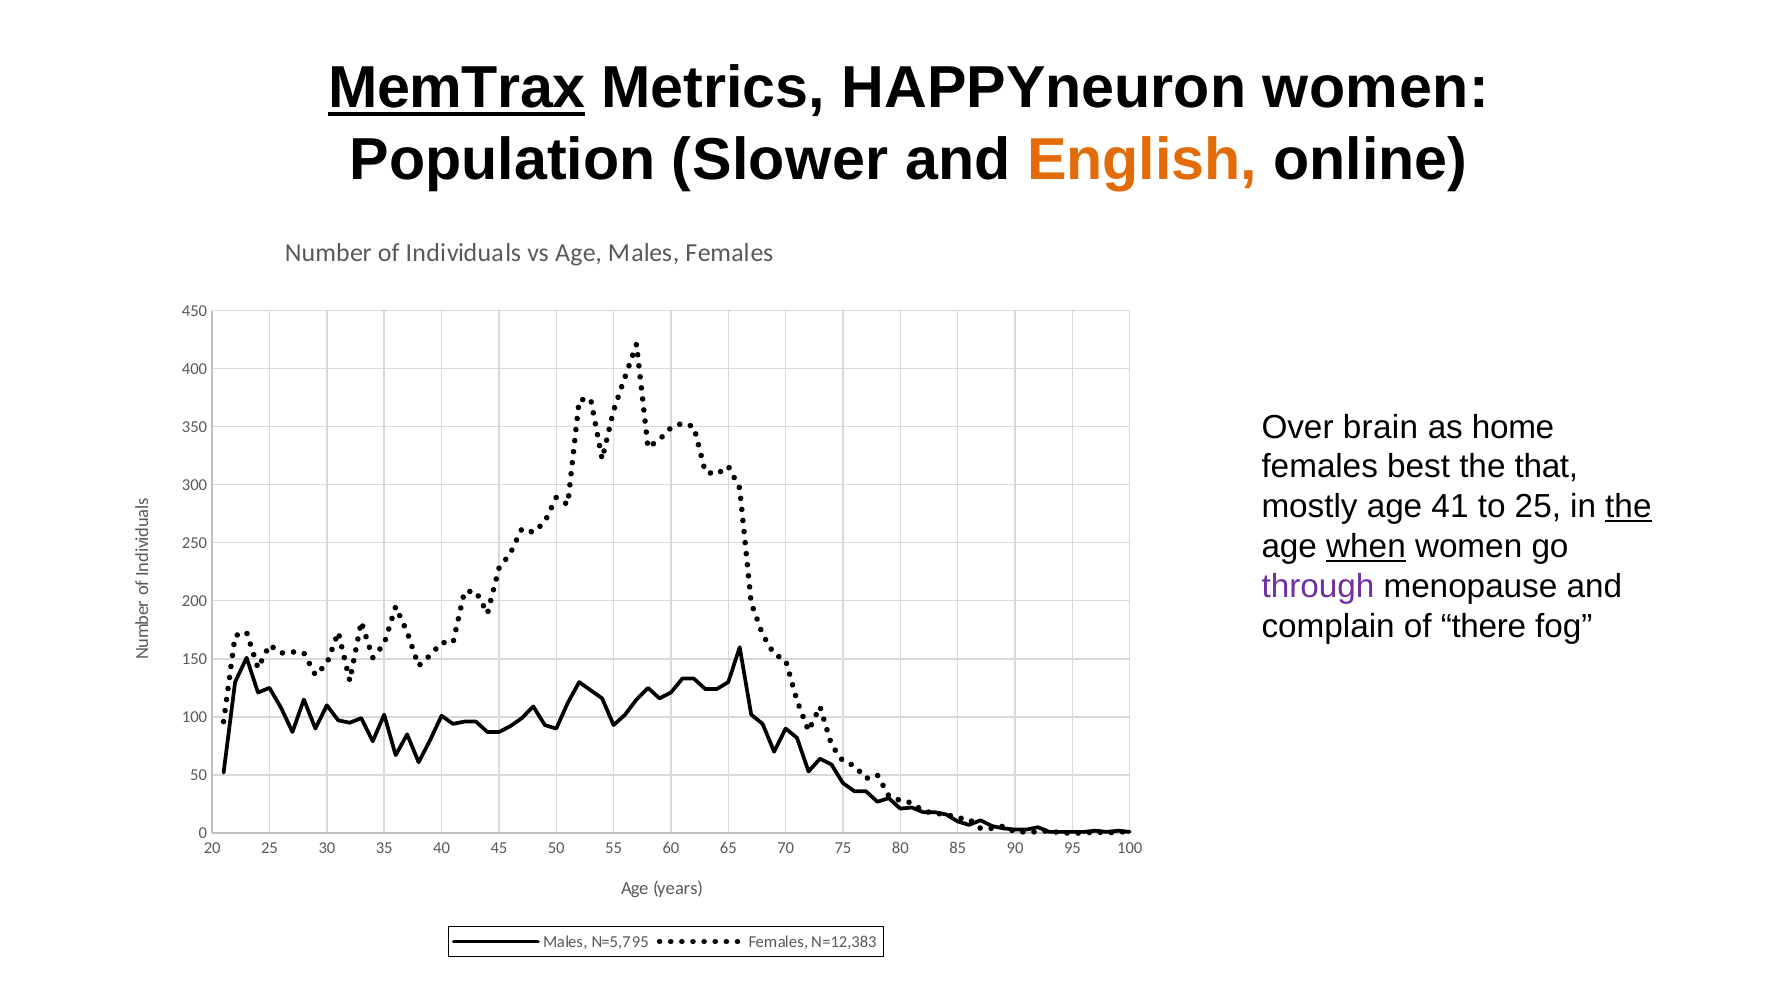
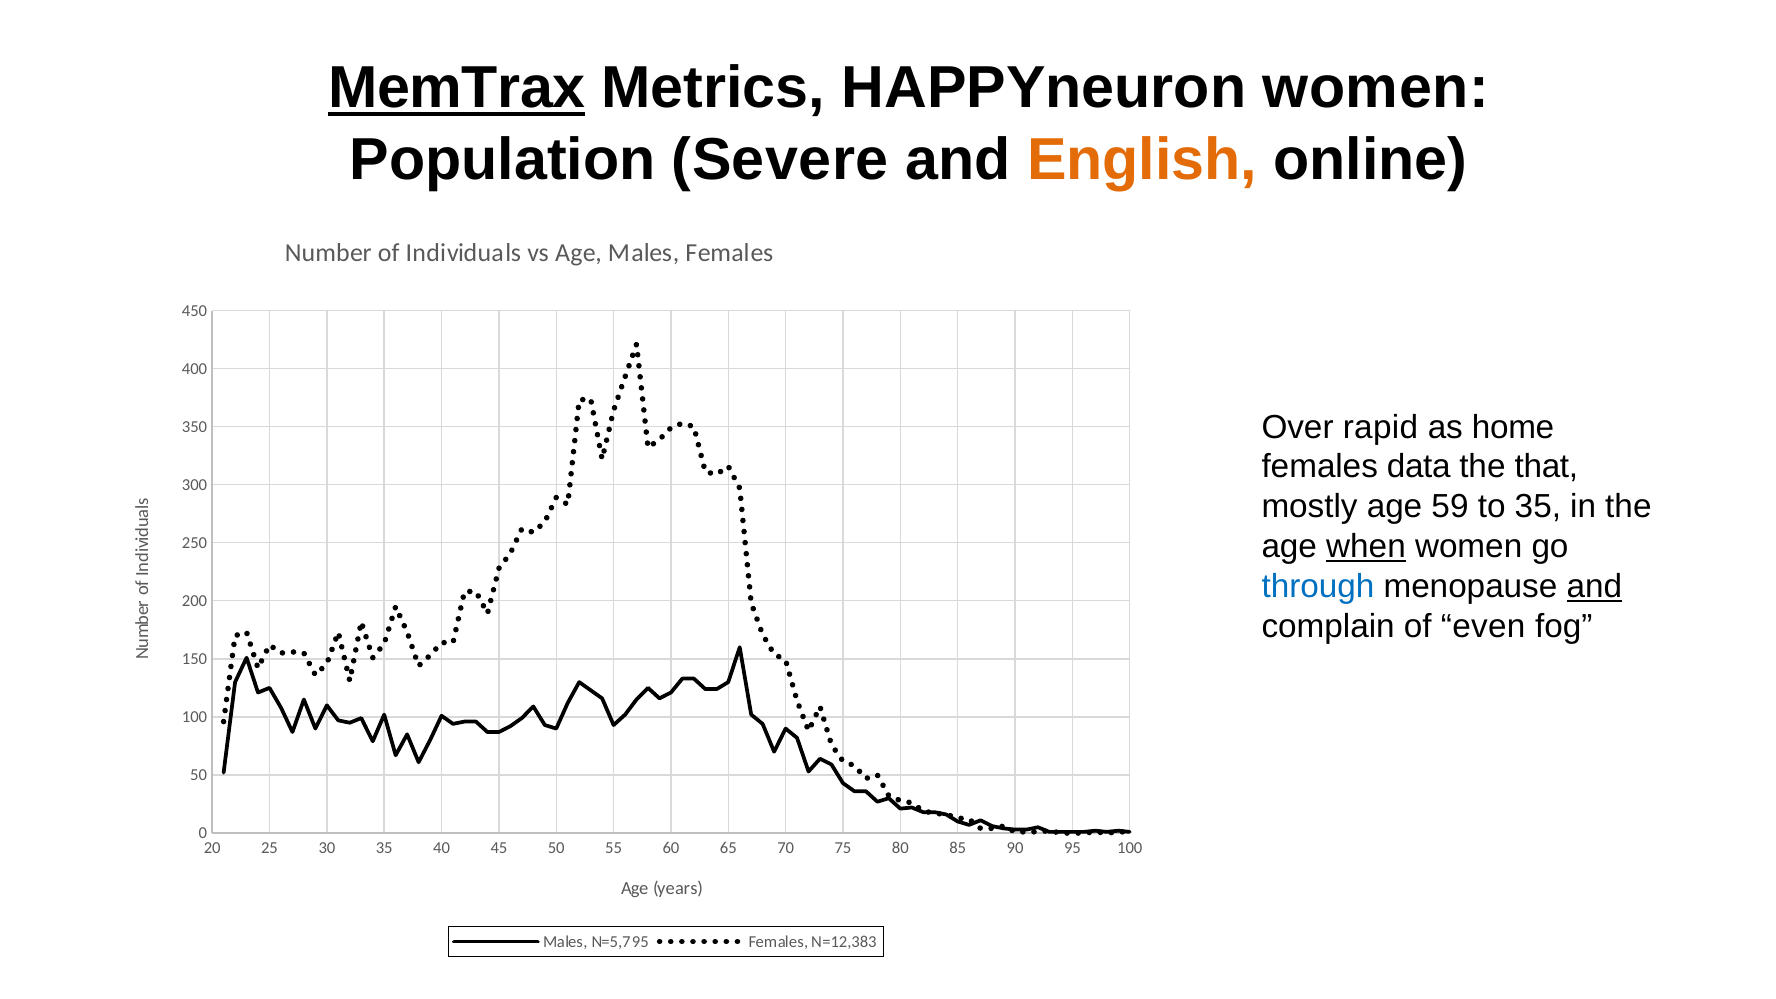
Slower: Slower -> Severe (780, 159)
brain: brain -> rapid (1380, 427)
best: best -> data (1419, 467)
41: 41 -> 59 (1450, 507)
to 25: 25 -> 35 (1538, 507)
the underline: present -> none (1628, 507)
through colour: purple -> blue (1318, 587)
and underline: none -> present (1594, 587)
there: there -> even (1483, 627)
